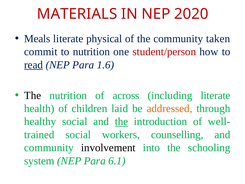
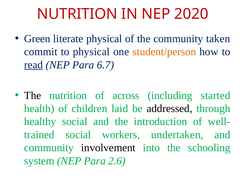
MATERIALS: MATERIALS -> NUTRITION (77, 14)
Meals: Meals -> Green (37, 39)
to nutrition: nutrition -> physical (91, 52)
student/person colour: red -> orange (164, 52)
1.6: 1.6 -> 6.7 (105, 65)
including literate: literate -> started (215, 95)
addressed colour: orange -> black (170, 108)
the underline: present -> none (121, 121)
counselling: counselling -> undertaken (177, 135)
6.1: 6.1 -> 2.6 (117, 161)
